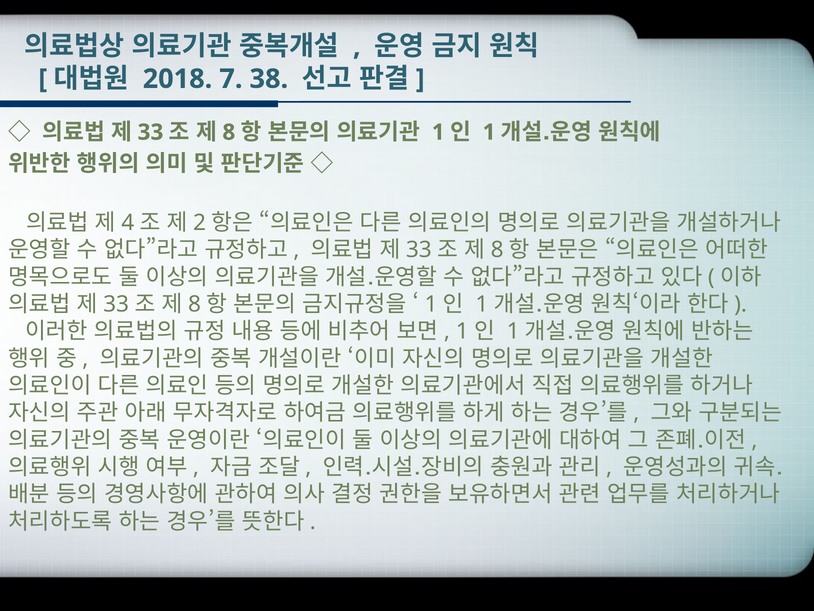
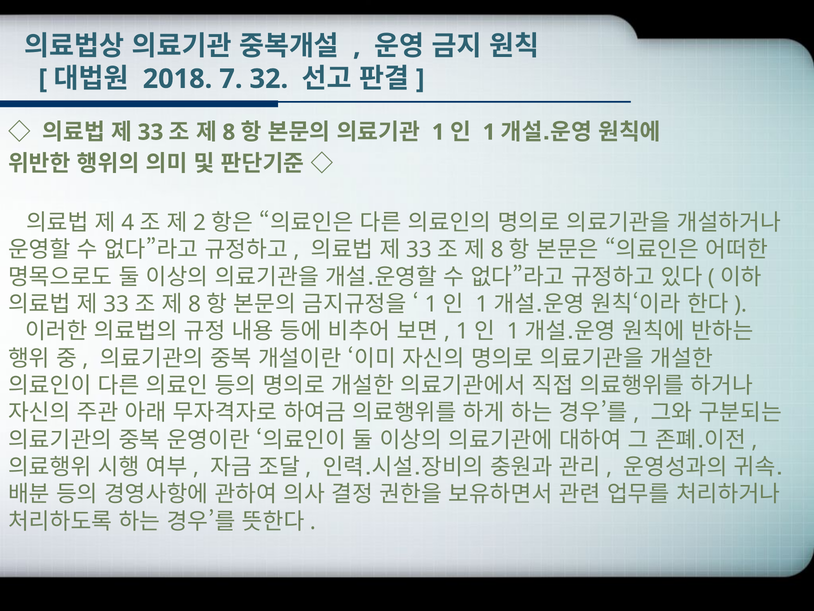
38: 38 -> 32 (269, 79)
